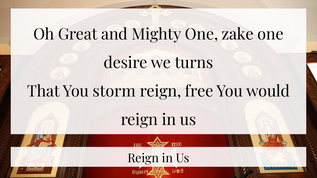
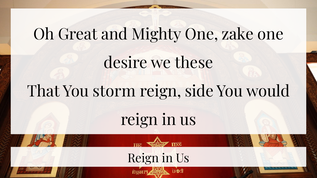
turns: turns -> these (194, 63)
free: free -> side (199, 92)
